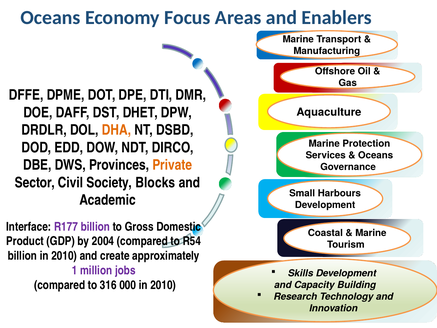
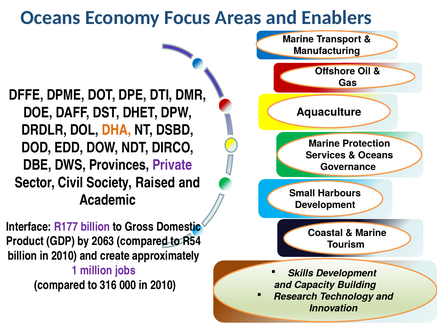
Private colour: orange -> purple (172, 165)
Blocks: Blocks -> Raised (155, 182)
2004: 2004 -> 2063 (103, 241)
